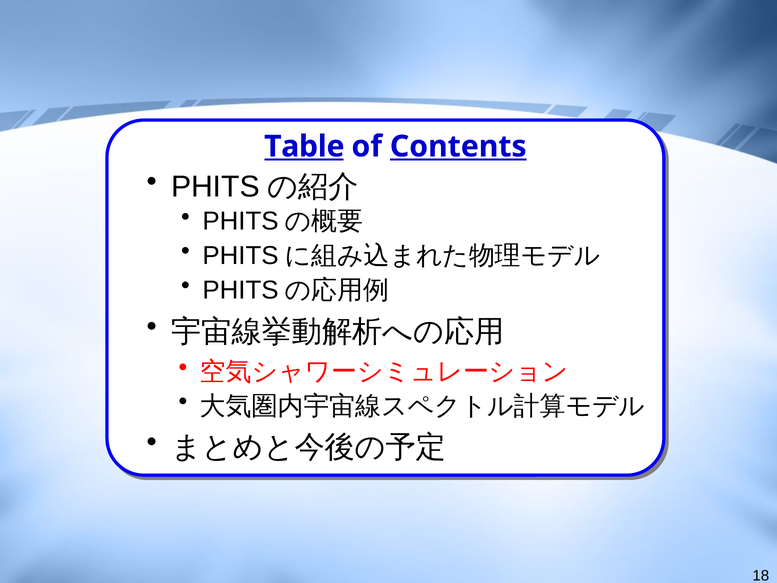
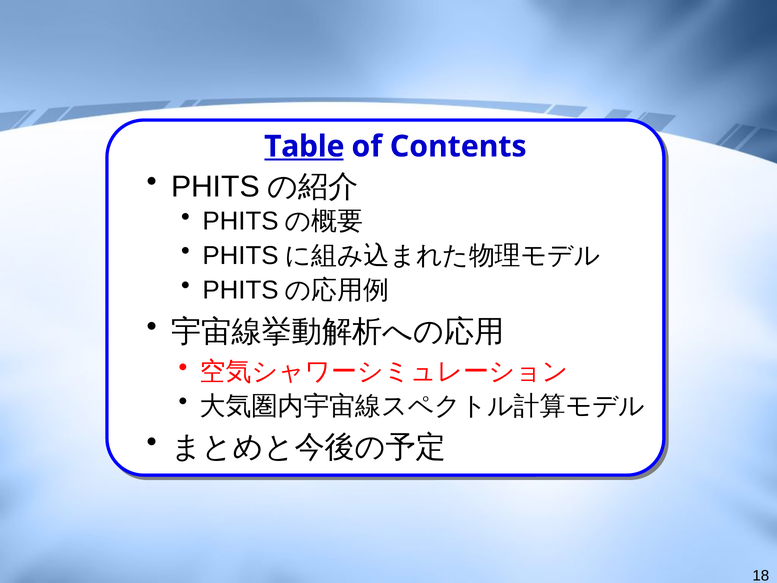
Contents underline: present -> none (458, 146)
